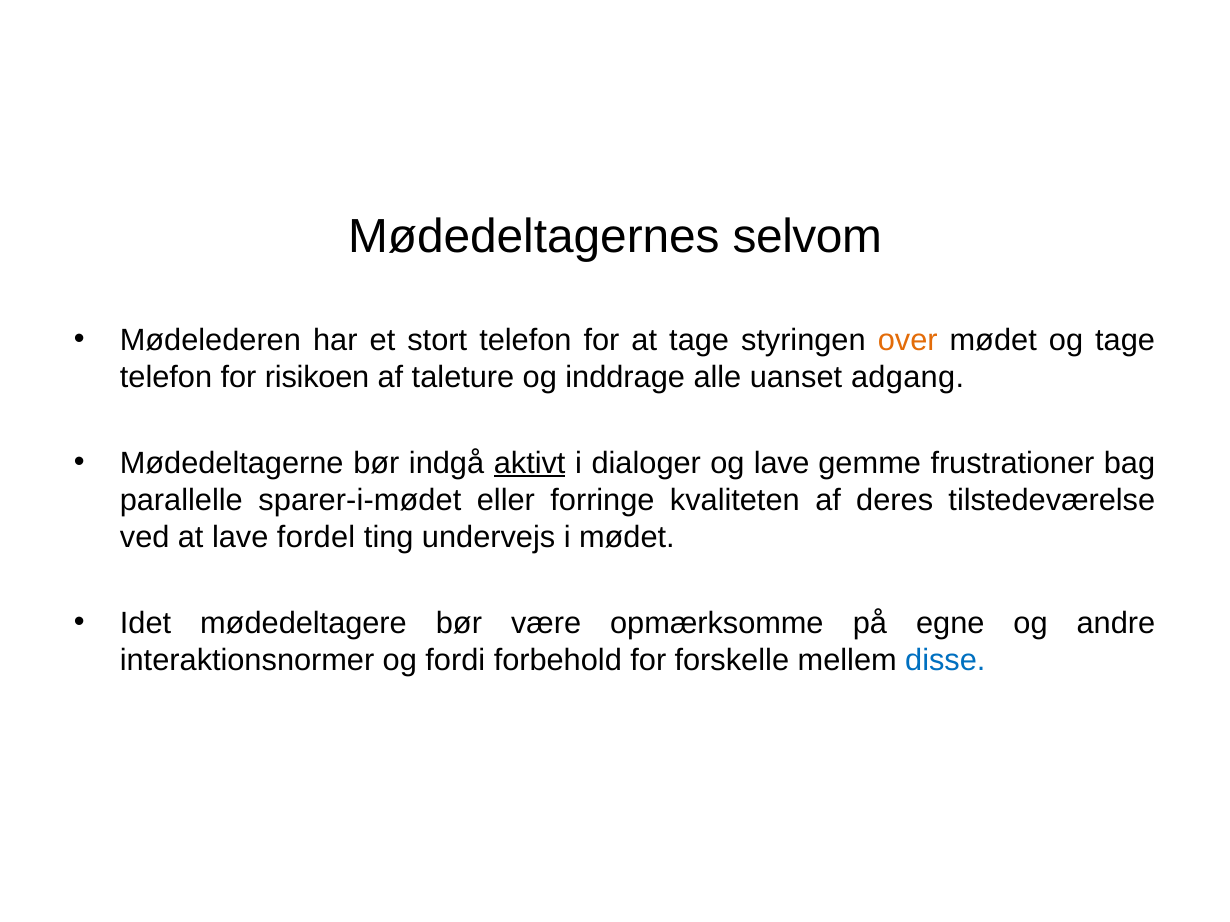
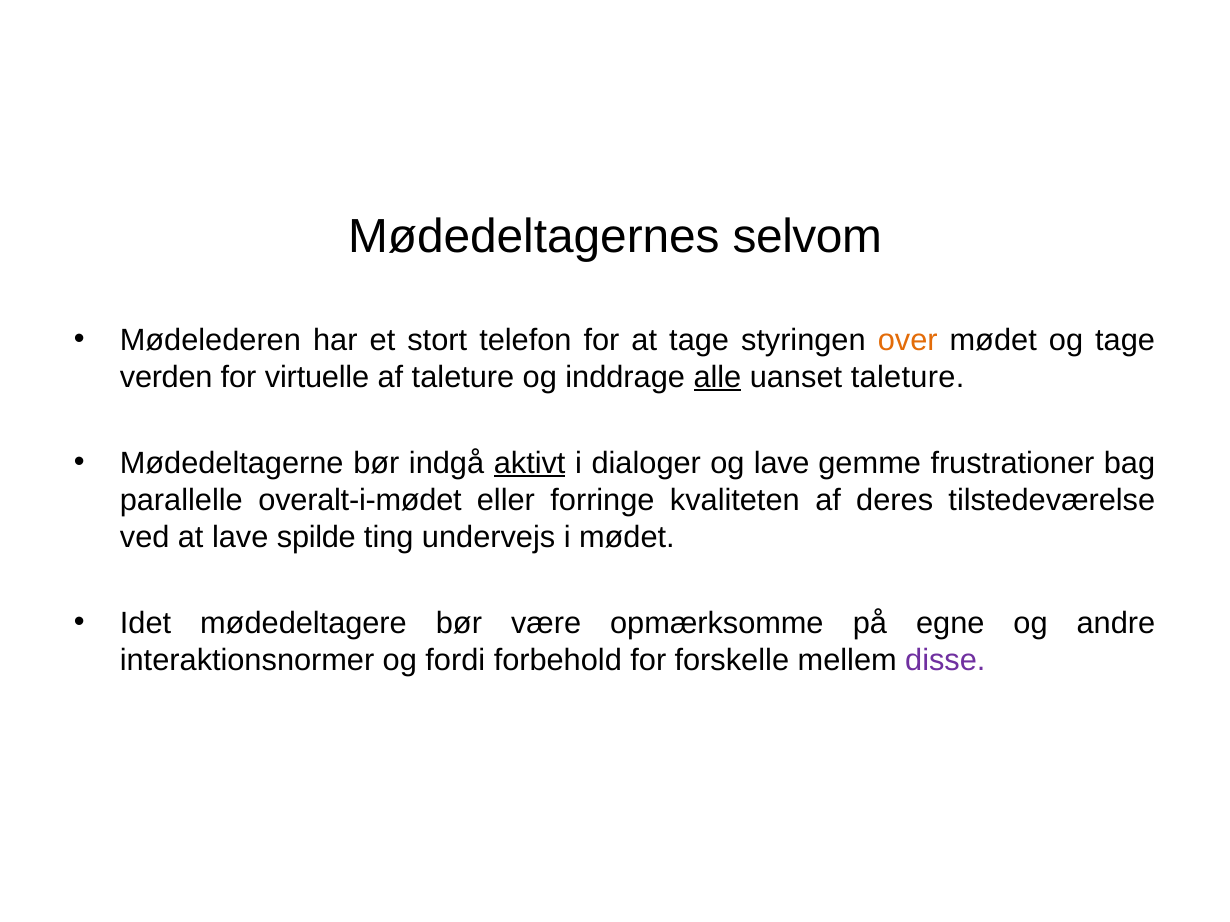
telefon: telefon -> verden (166, 377)
risikoen: risikoen -> virtuelle (317, 377)
alle underline: none -> present (717, 377)
uanset adgang: adgang -> taleture (908, 377)
sparer-i-mødet: sparer-i-mødet -> overalt-i-mødet (360, 500)
fordel: fordel -> spilde (316, 537)
disse colour: blue -> purple (945, 660)
